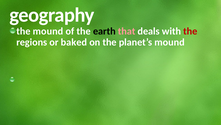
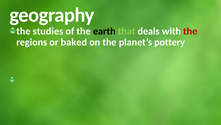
the mound: mound -> studies (48, 31)
that colour: pink -> light green (127, 31)
planet’s mound: mound -> pottery (170, 42)
